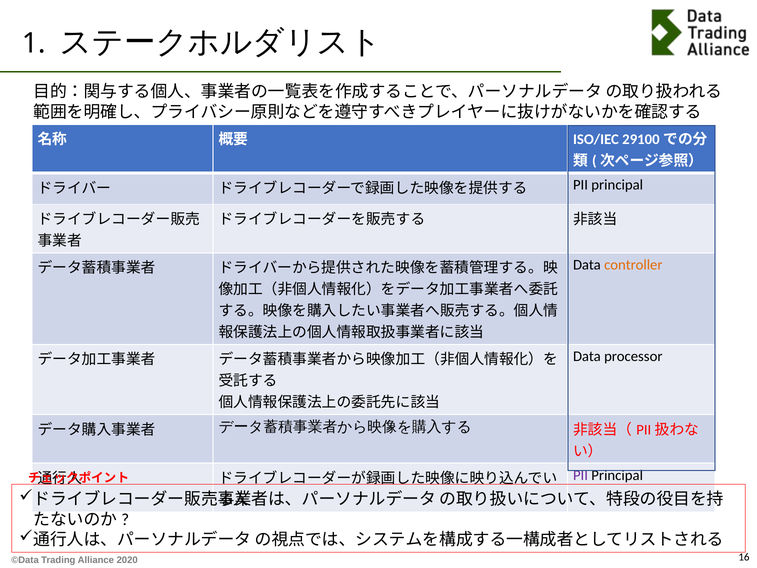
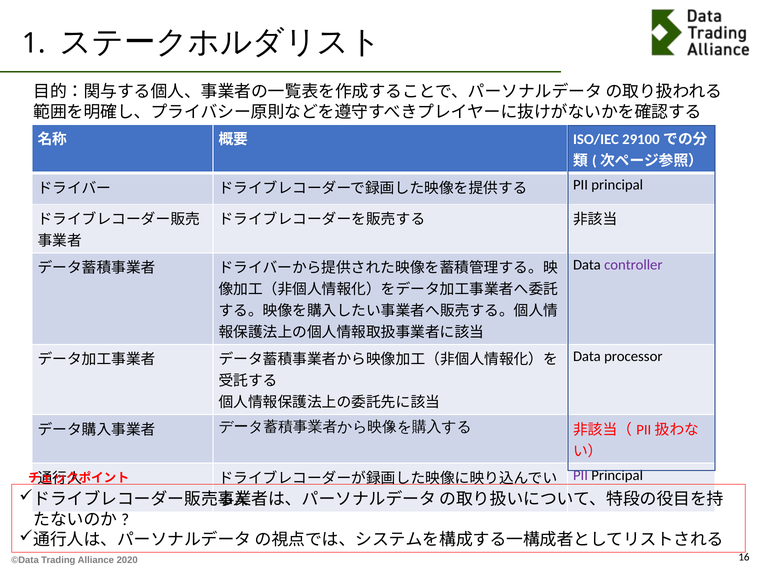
controller colour: orange -> purple (633, 265)
